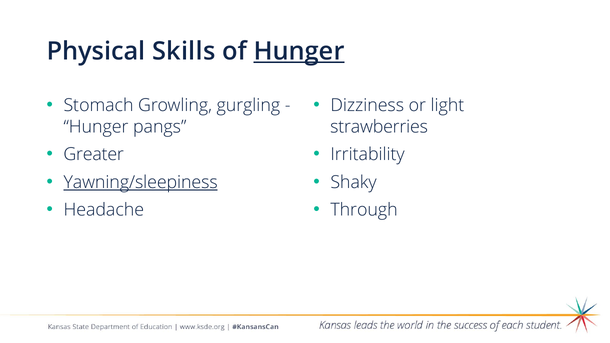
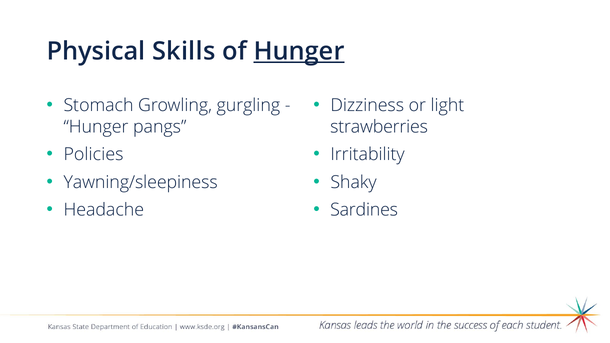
Greater: Greater -> Policies (94, 155)
Yawning/sleepiness underline: present -> none (141, 182)
Through: Through -> Sardines (364, 210)
